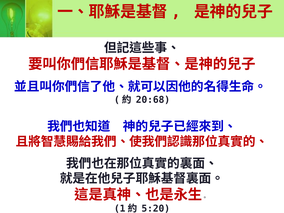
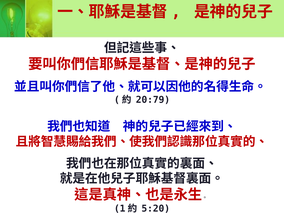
20:68: 20:68 -> 20:79 (153, 100)
